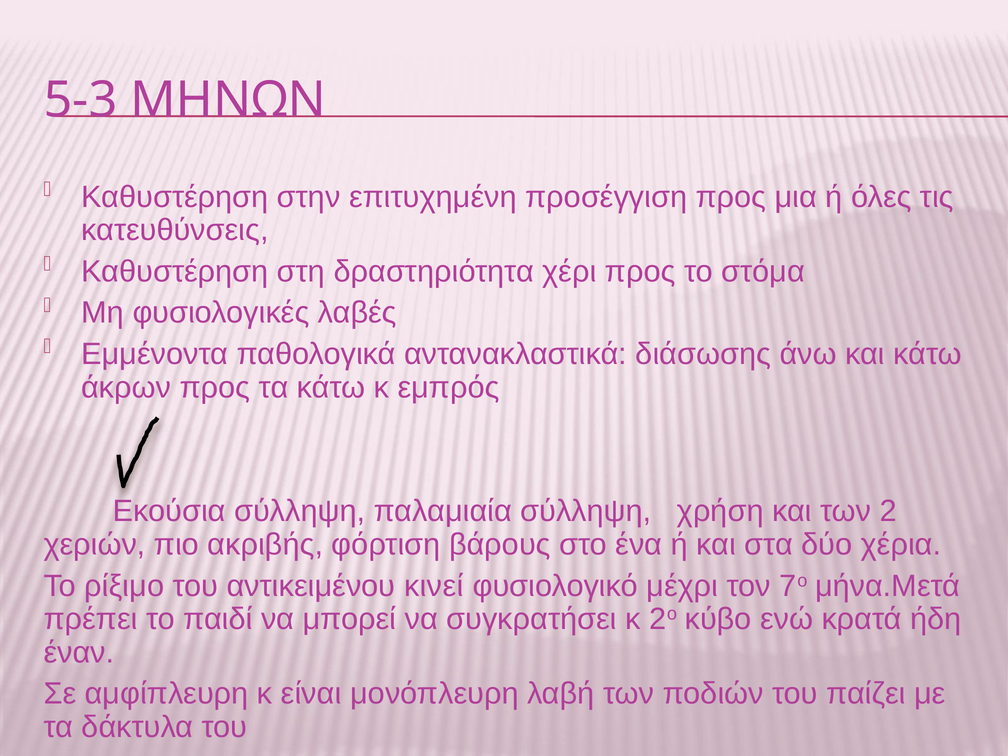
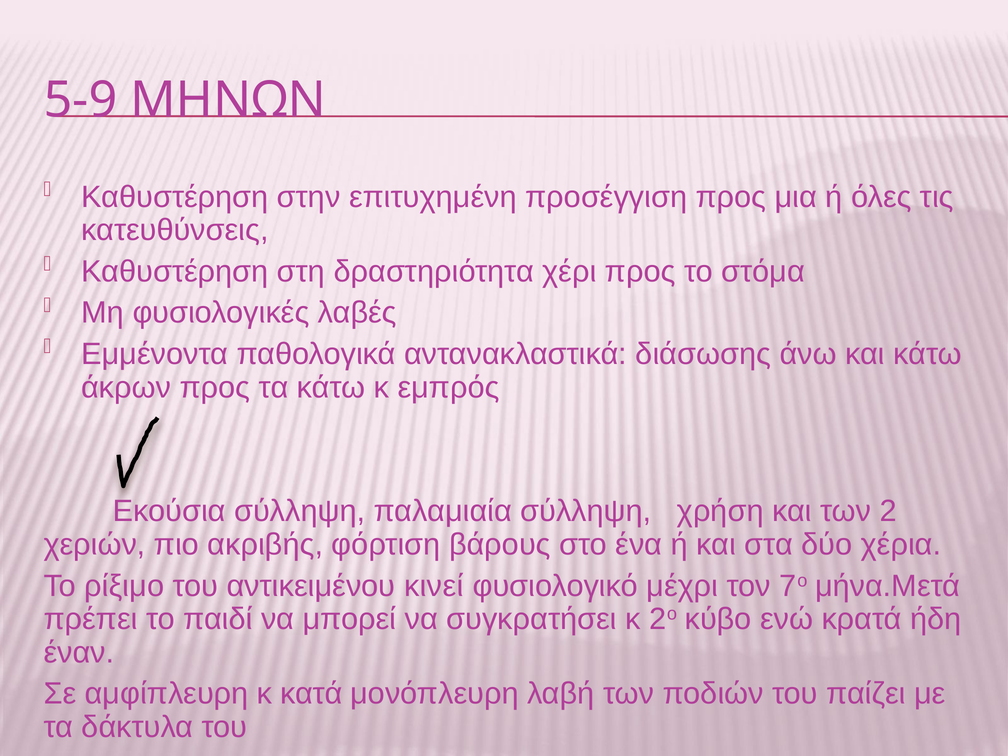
5-3: 5-3 -> 5-9 (80, 100)
είναι: είναι -> κατά (311, 694)
